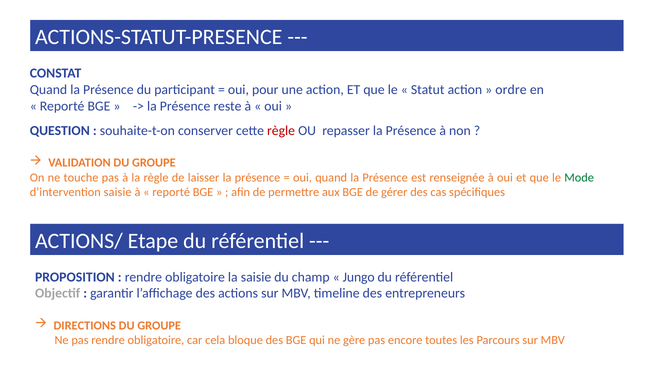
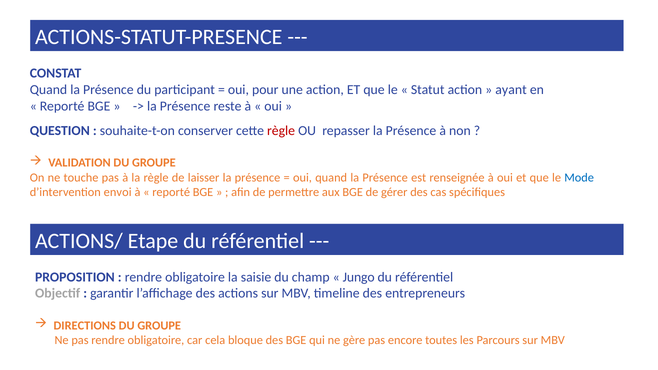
ordre: ordre -> ayant (511, 90)
Mode colour: green -> blue (579, 178)
d’intervention saisie: saisie -> envoi (118, 192)
